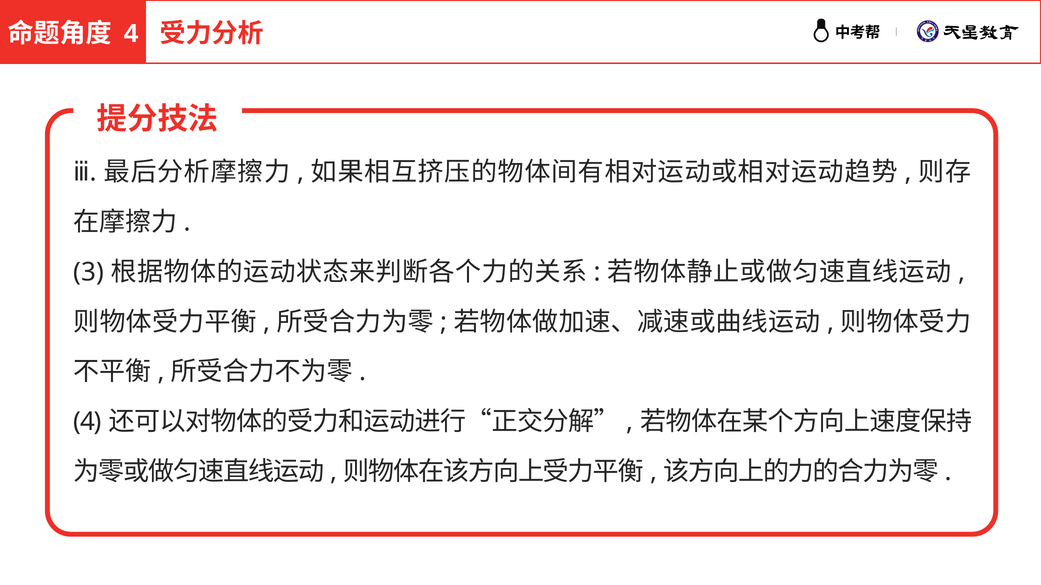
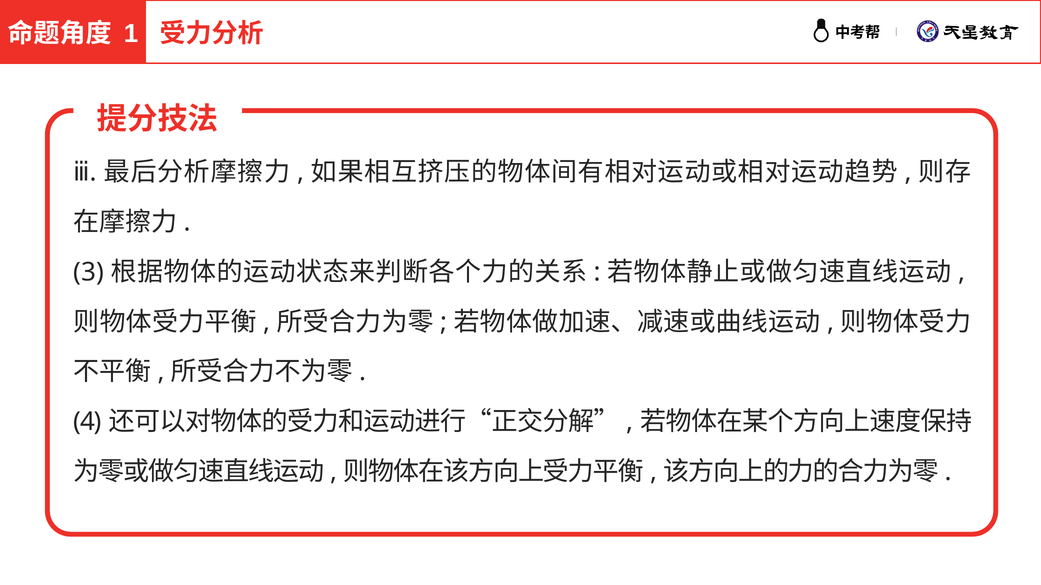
4: 4 -> 1 (131, 33)
